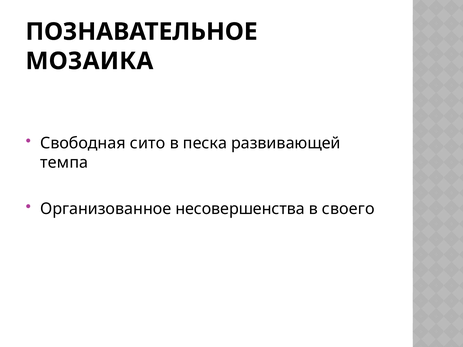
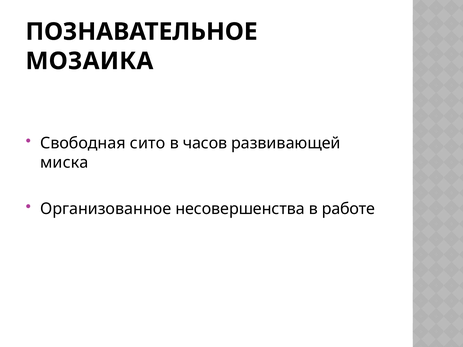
песка: песка -> часов (205, 143)
темпа: темпа -> миска (64, 163)
своего: своего -> работе (348, 209)
